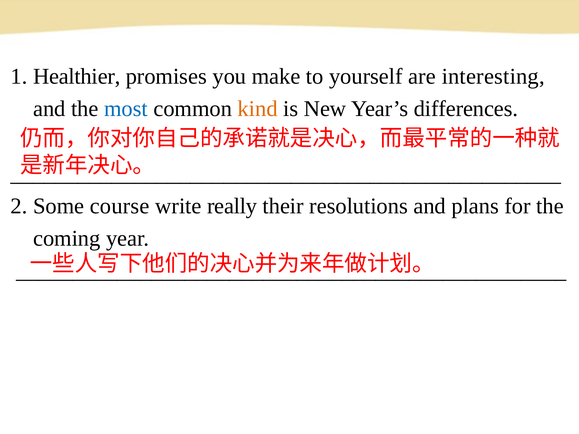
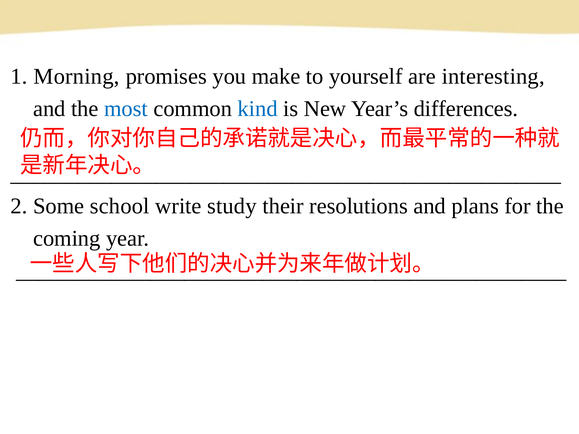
Healthier: Healthier -> Morning (76, 76)
kind colour: orange -> blue (258, 109)
course: course -> school (120, 206)
really: really -> study (232, 206)
